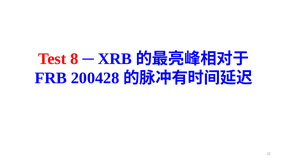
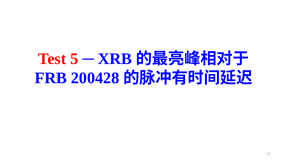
8: 8 -> 5 (74, 59)
